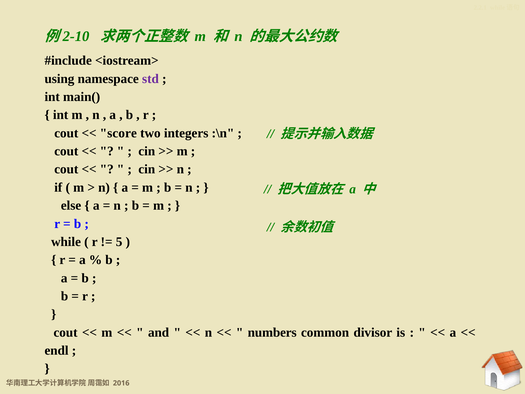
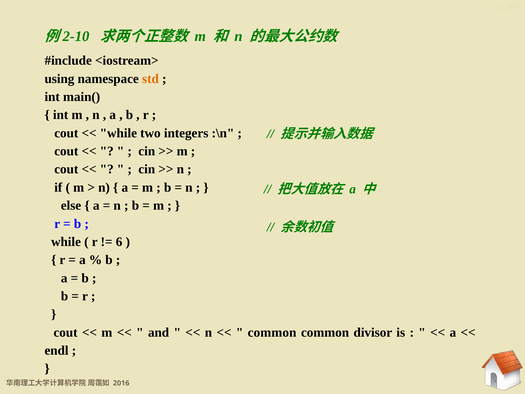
std colour: purple -> orange (150, 79)
score: score -> while (118, 133)
5: 5 -> 6 (119, 242)
numbers: numbers -> common (272, 332)
